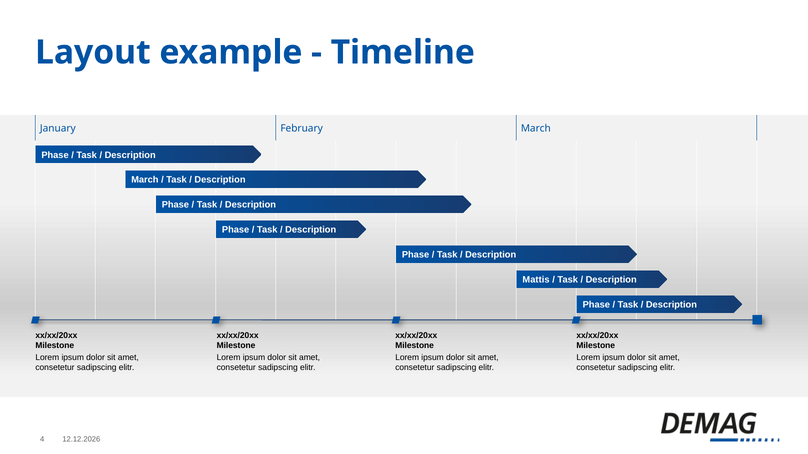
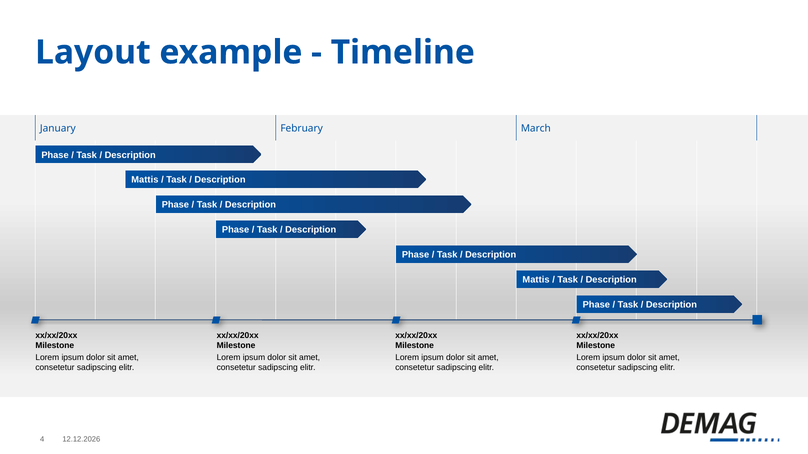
March: March -> Mattis (145, 180)
